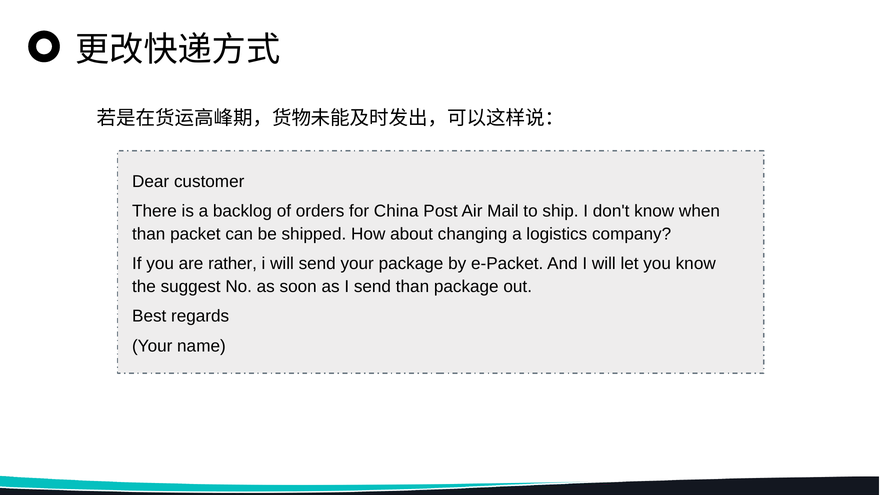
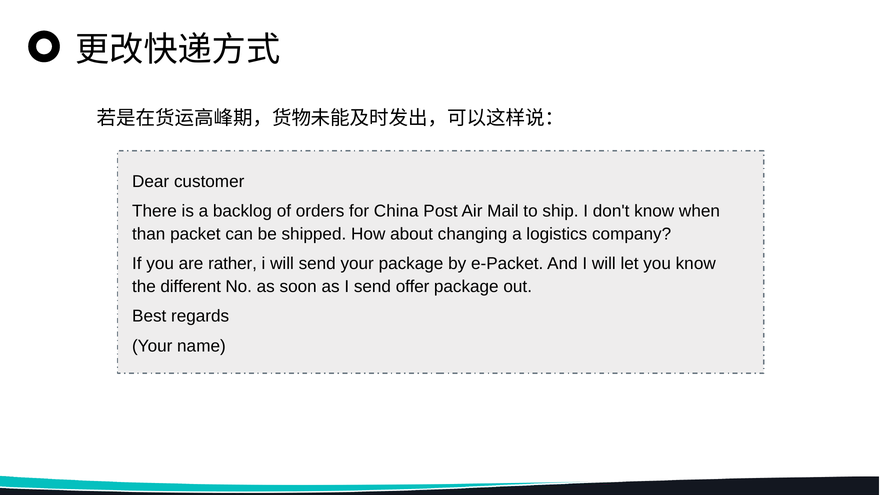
suggest: suggest -> different (191, 286)
send than: than -> offer (413, 286)
